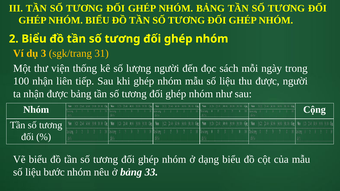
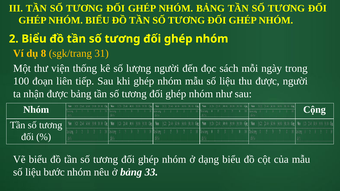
3: 3 -> 8 (44, 54)
100 nhận: nhận -> đoạn (43, 81)
